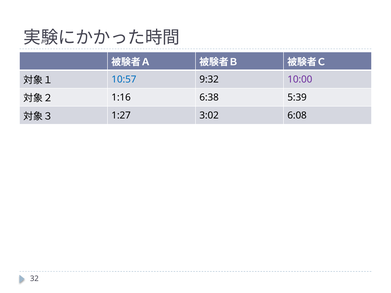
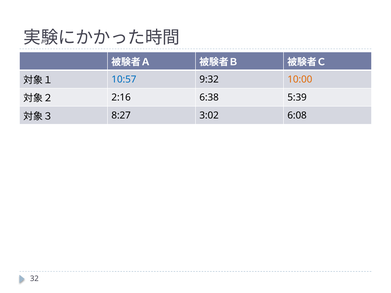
10:00 colour: purple -> orange (300, 79)
1:16: 1:16 -> 2:16 (121, 97)
1:27: 1:27 -> 8:27 (121, 116)
